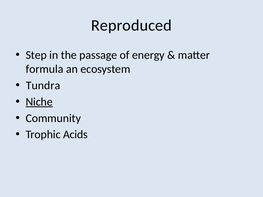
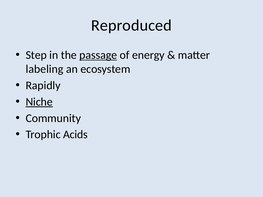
passage underline: none -> present (98, 55)
formula: formula -> labeling (45, 69)
Tundra: Tundra -> Rapidly (43, 86)
